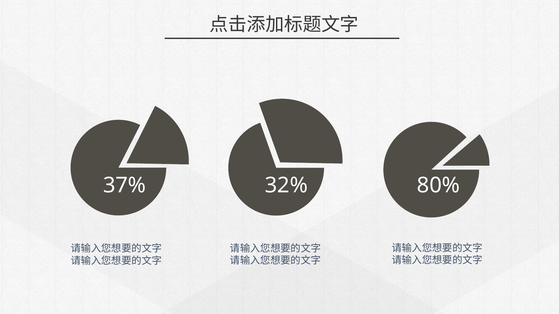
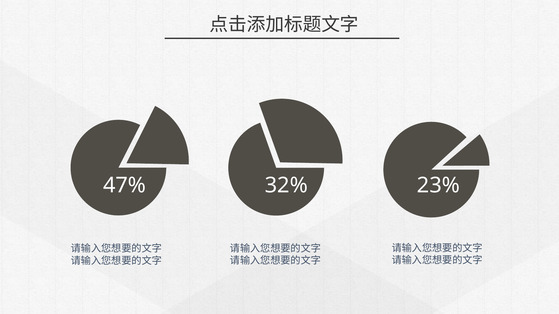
37%: 37% -> 47% (125, 186)
80%: 80% -> 23% (438, 186)
